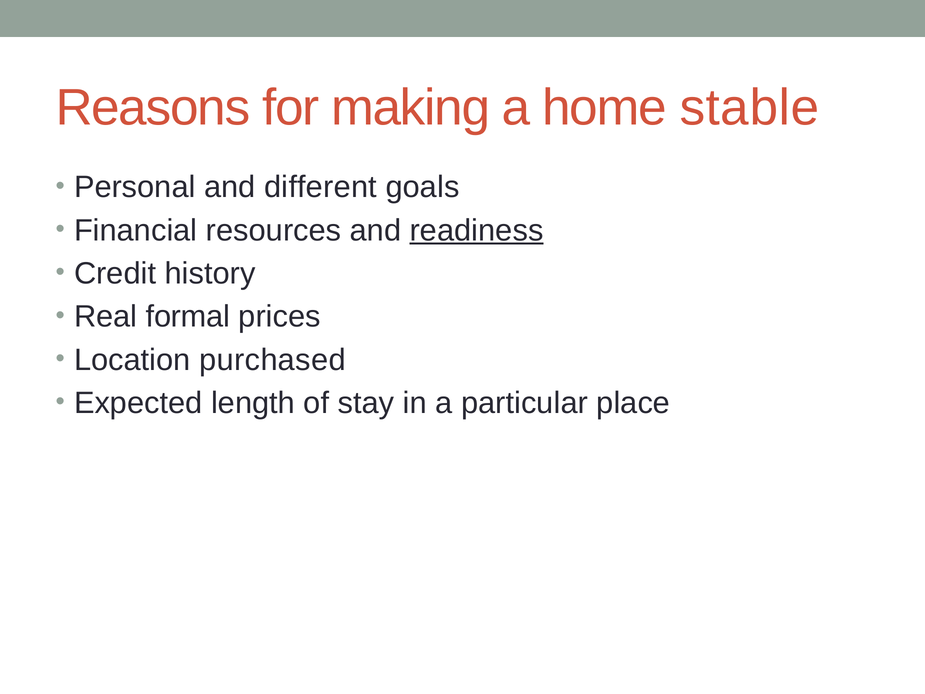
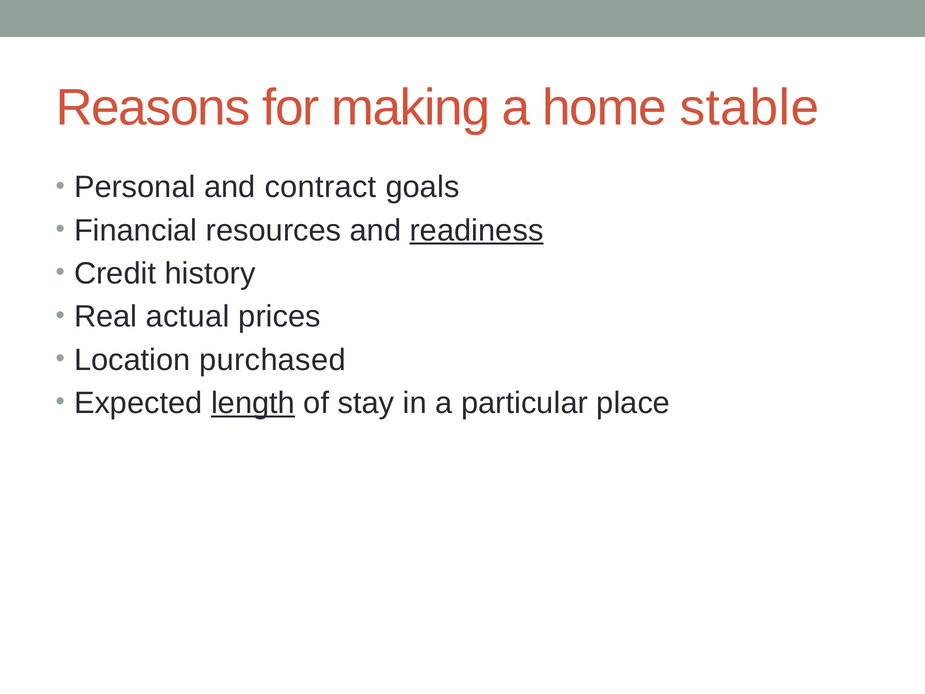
different: different -> contract (321, 187)
formal: formal -> actual (188, 317)
length underline: none -> present (253, 403)
